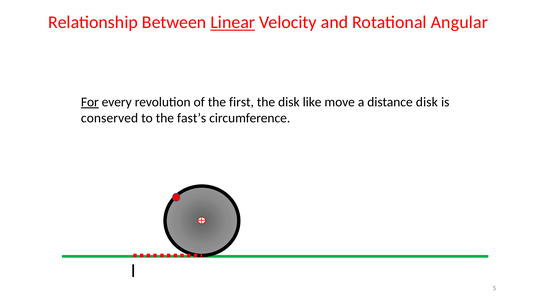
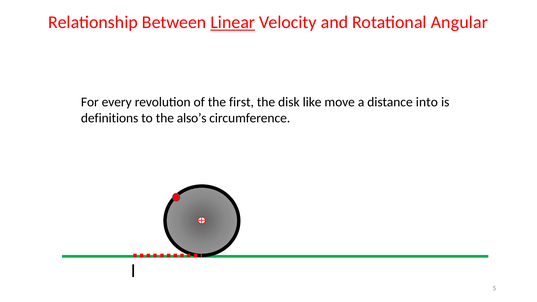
For underline: present -> none (90, 102)
distance disk: disk -> into (427, 102)
conserved: conserved -> definitions (110, 118)
fast’s: fast’s -> also’s (192, 118)
